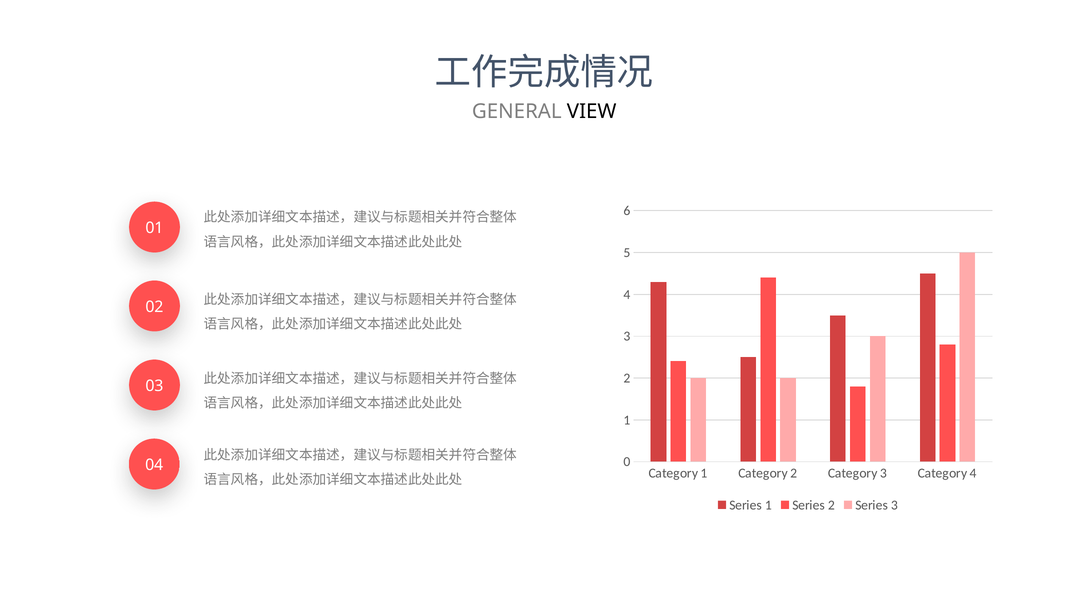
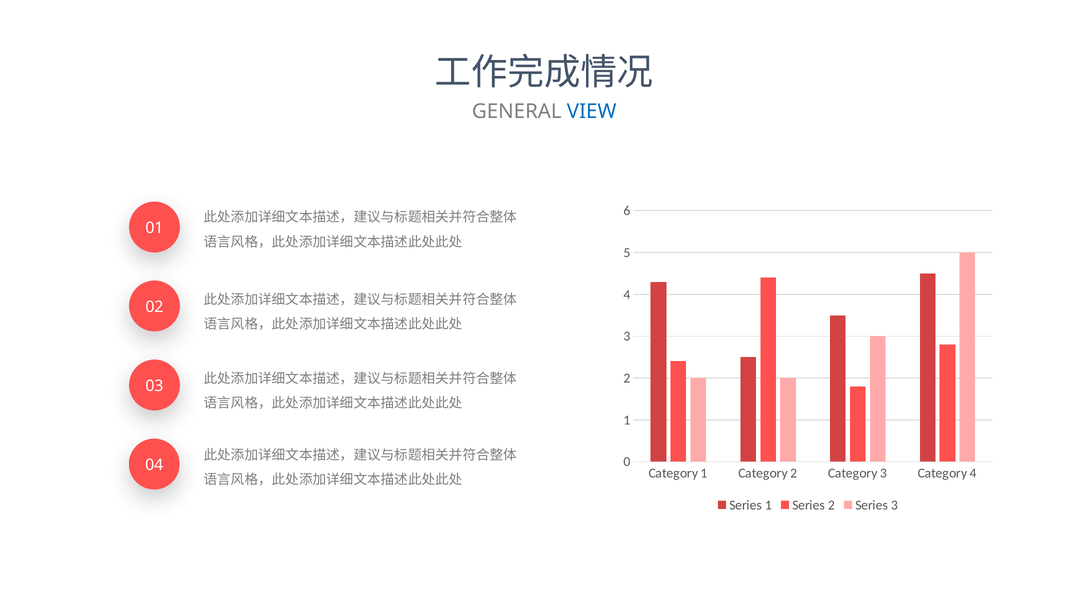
VIEW colour: black -> blue (592, 111)
